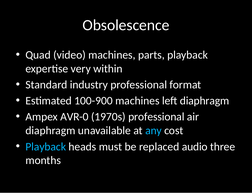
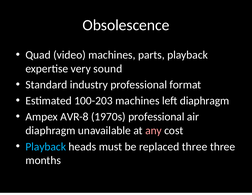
within: within -> sound (108, 69)
100-900: 100-900 -> 100-203 (93, 101)
AVR-0: AVR-0 -> AVR-8 (74, 117)
any colour: light blue -> pink (153, 130)
replaced audio: audio -> three (195, 146)
